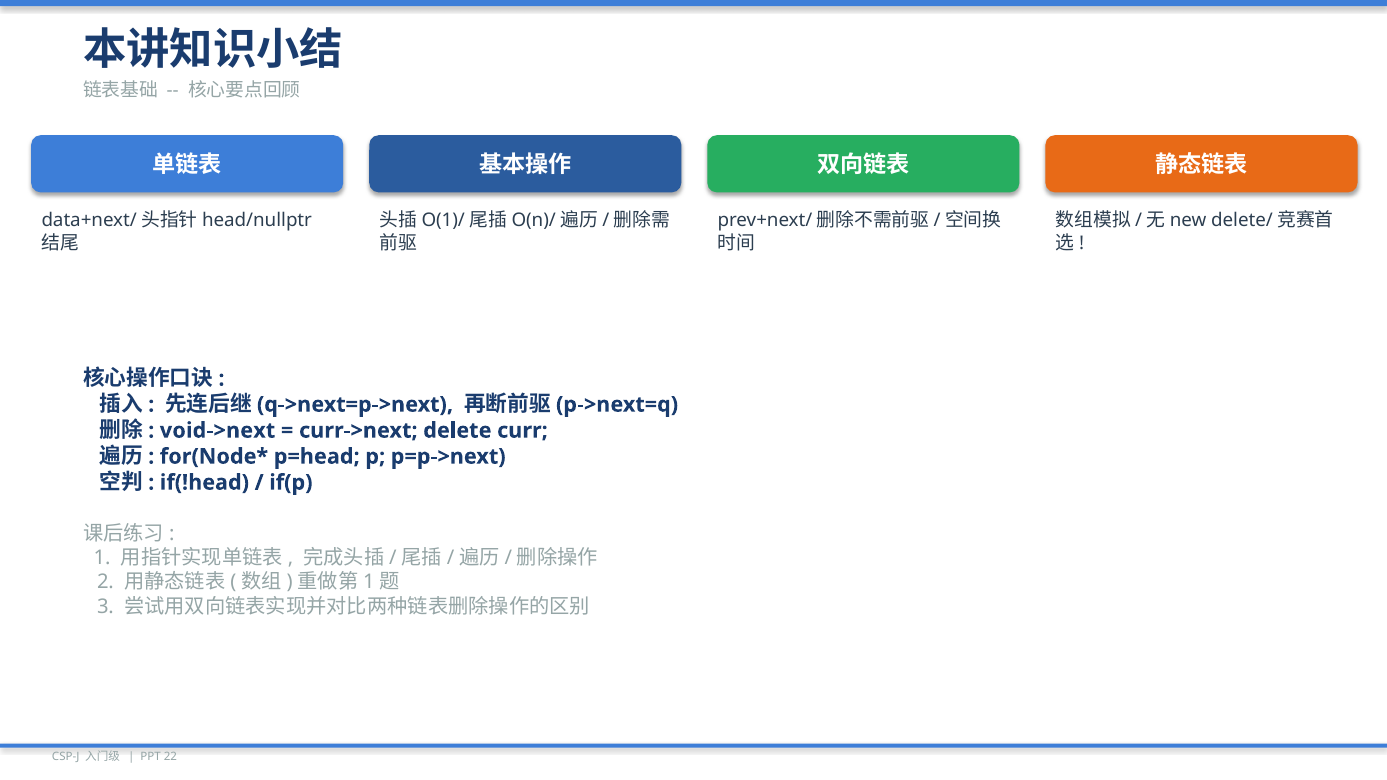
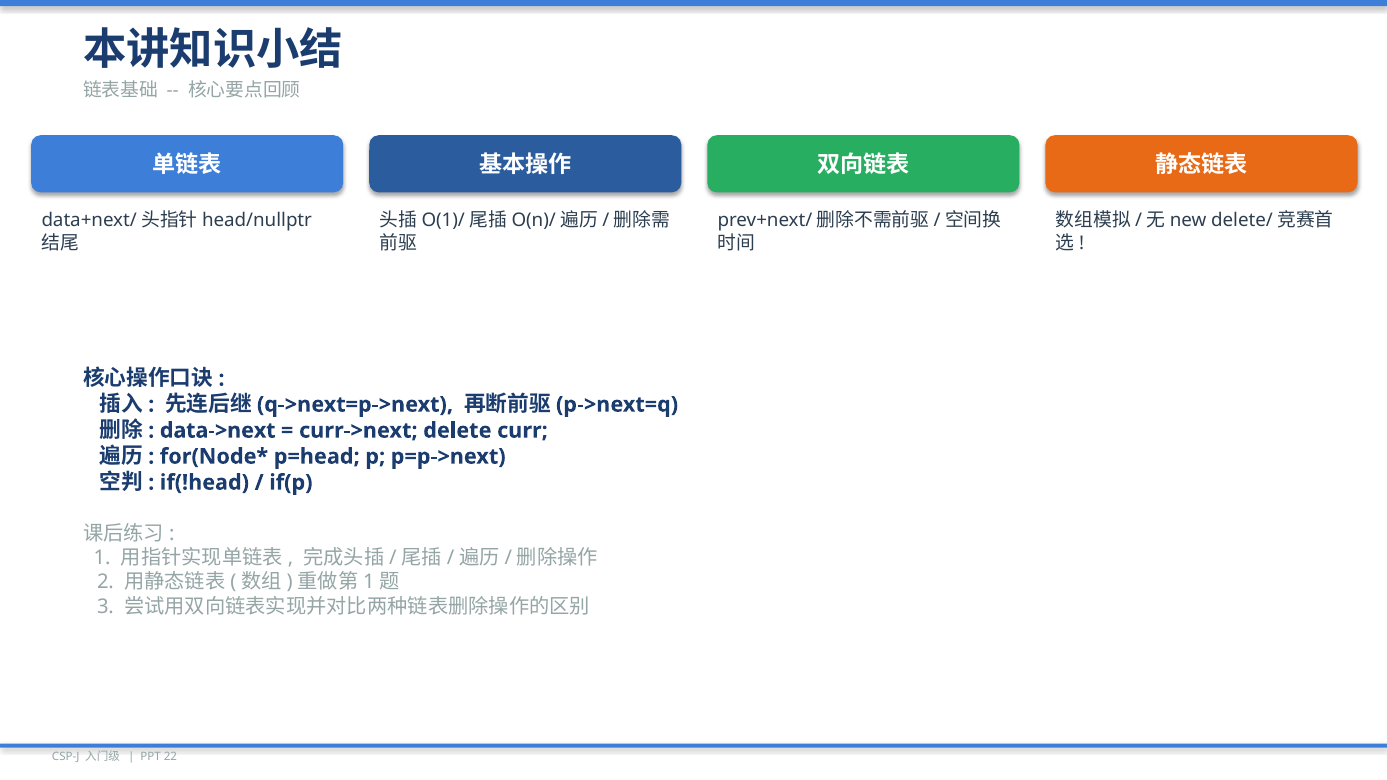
void->next: void->next -> data->next (218, 431)
